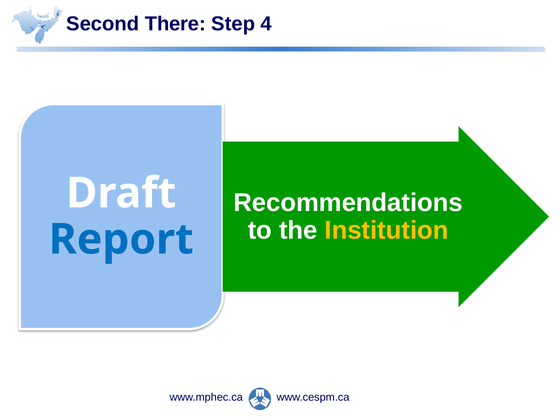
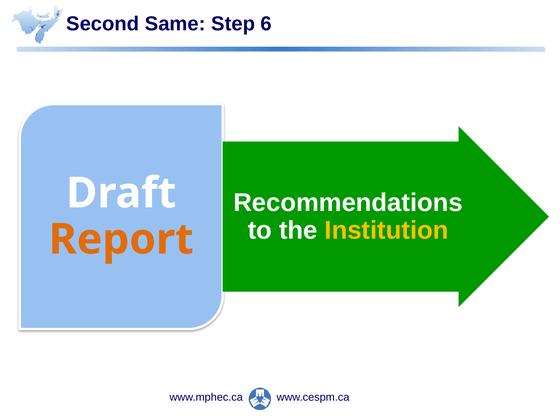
There: There -> Same (175, 24)
4: 4 -> 6 (266, 24)
Report colour: blue -> orange (121, 239)
